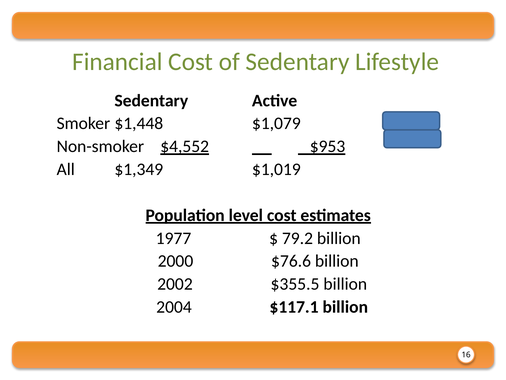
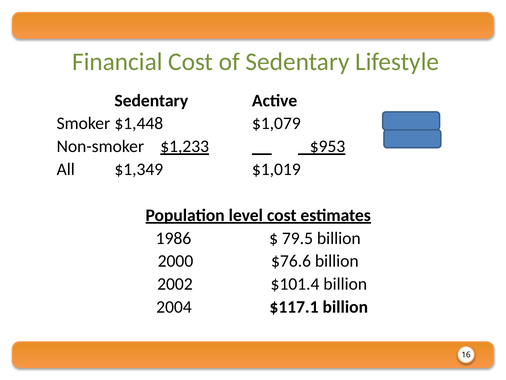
$4,552: $4,552 -> $1,233 (185, 146)
1977: 1977 -> 1986 (173, 238)
79.2: 79.2 -> 79.5 (297, 238)
$355.5: $355.5 -> $101.4 (295, 284)
